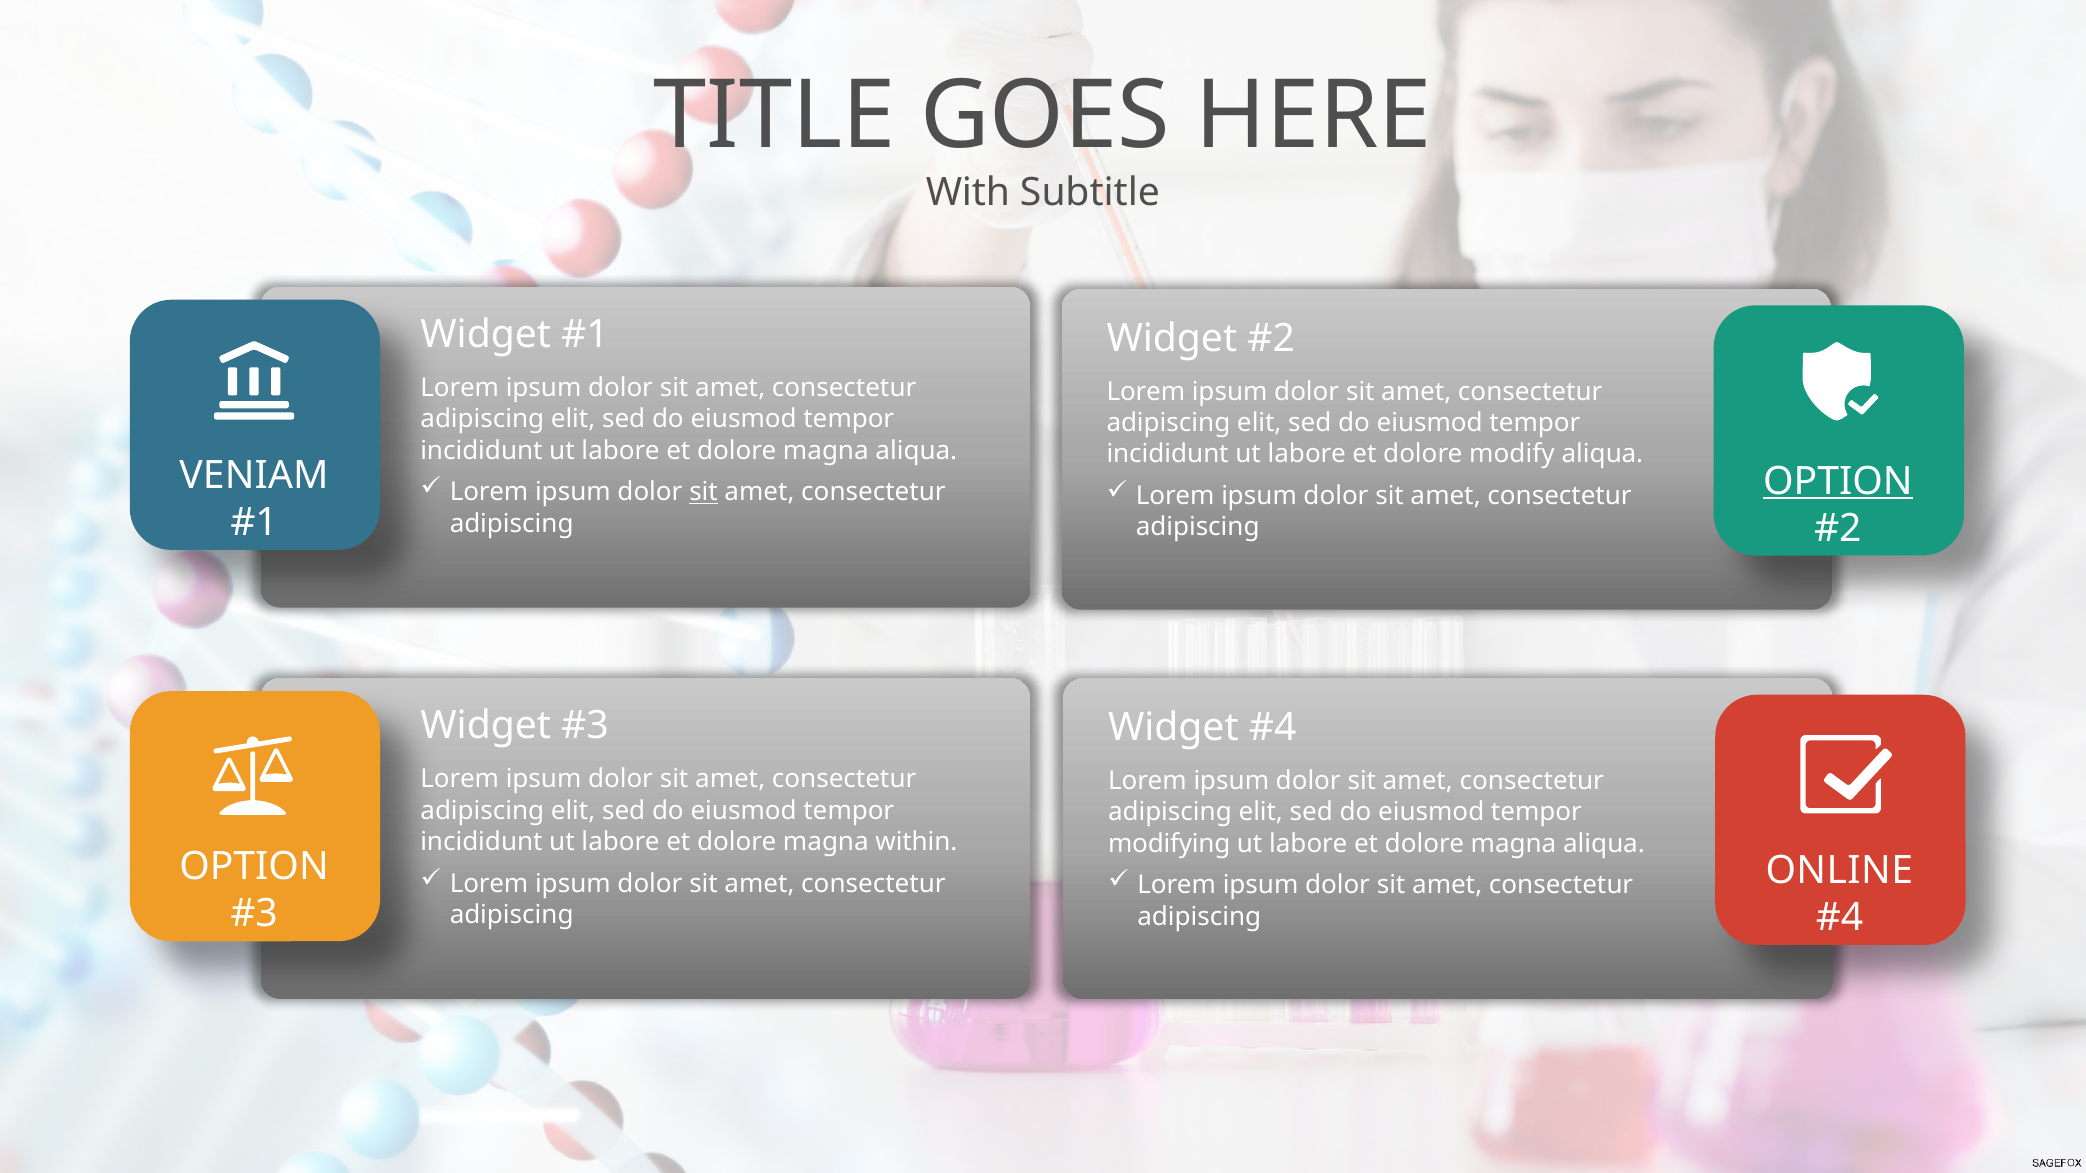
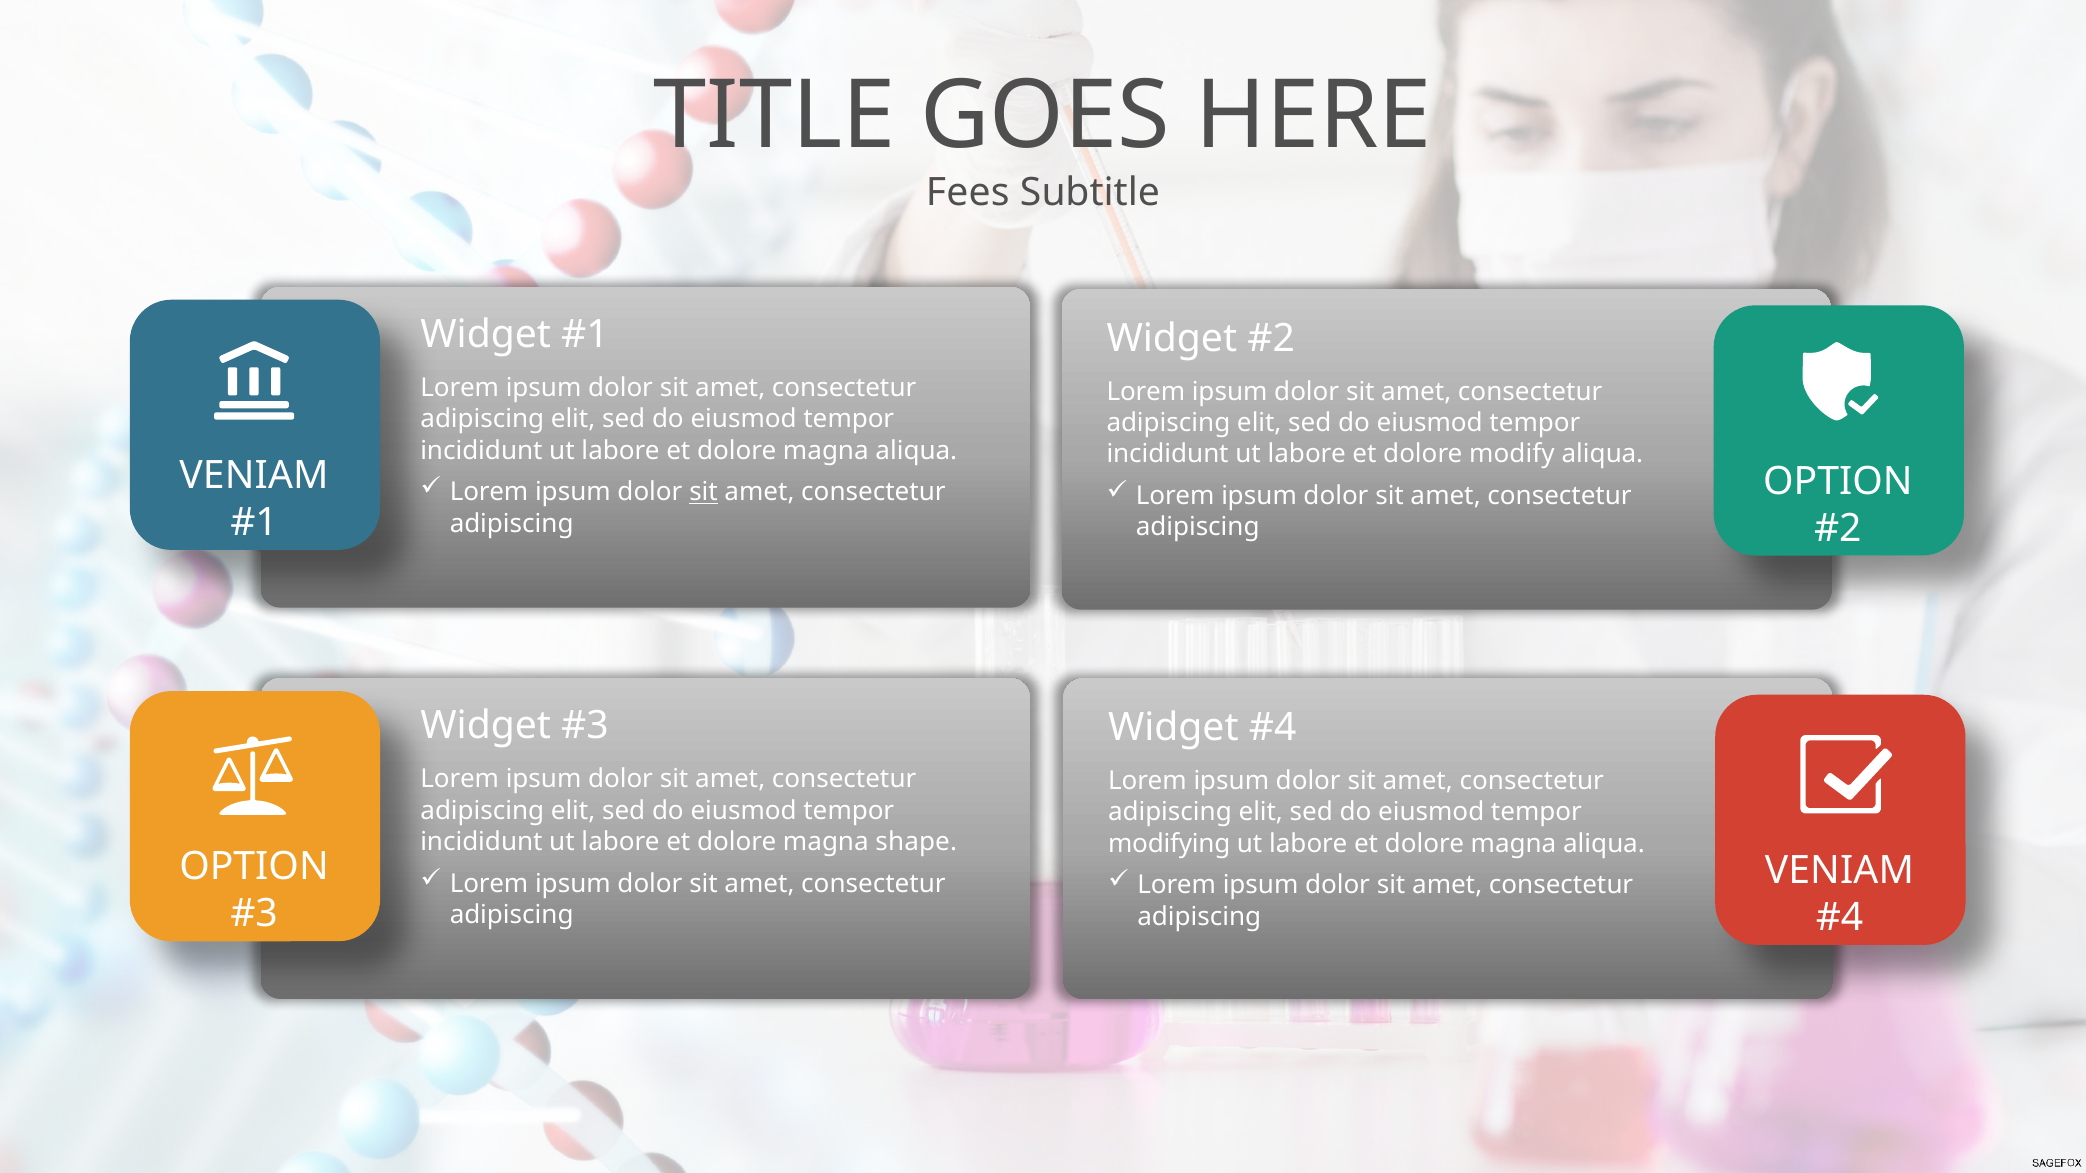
With: With -> Fees (968, 193)
OPTION underline: present -> none (1838, 481)
within: within -> shape (916, 842)
ONLINE: ONLINE -> VENIAM (1839, 871)
